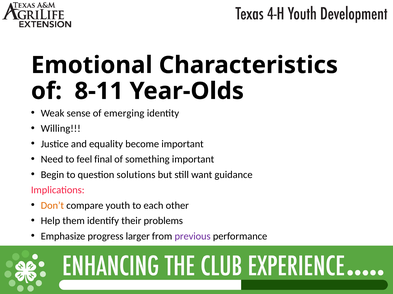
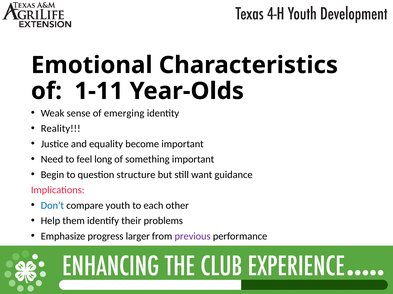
8-11: 8-11 -> 1-11 (99, 91)
Willing: Willing -> Reality (61, 129)
final: final -> long (103, 160)
solutions: solutions -> structure (136, 175)
Don’t colour: orange -> blue (52, 206)
